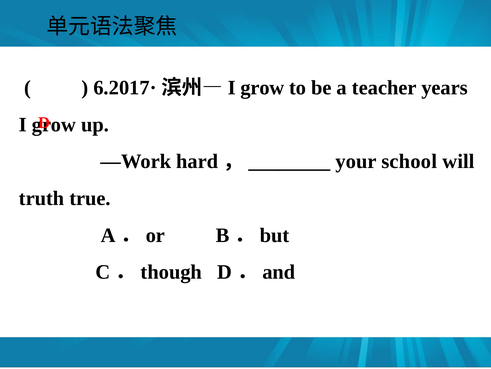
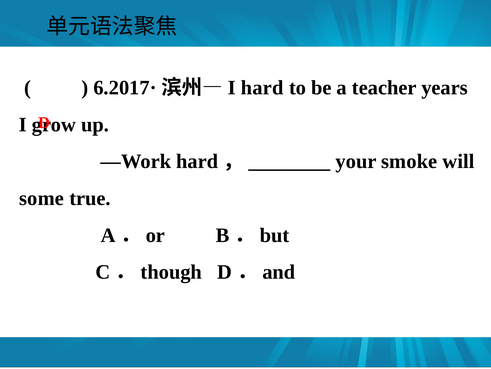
grow: grow -> hard (262, 88)
school: school -> smoke (409, 161)
truth: truth -> some (42, 198)
